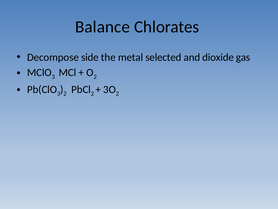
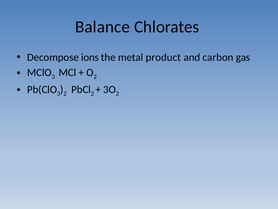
side: side -> ions (90, 57)
selected: selected -> product (163, 57)
dioxide: dioxide -> carbon (218, 57)
